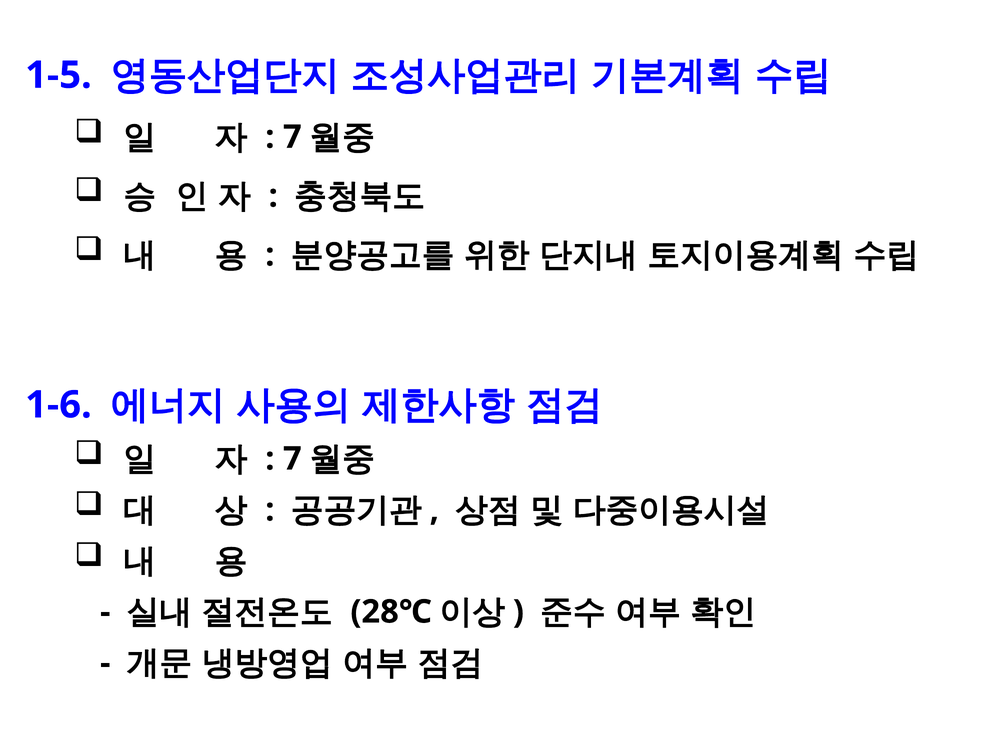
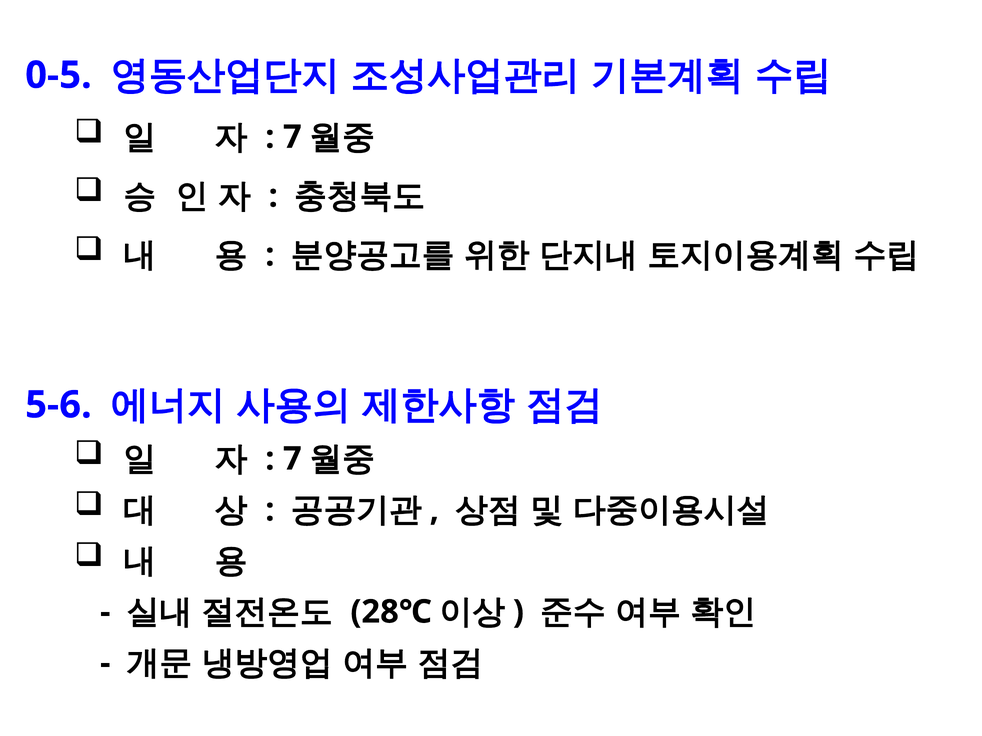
1-5: 1-5 -> 0-5 (58, 75)
1-6: 1-6 -> 5-6 (58, 405)
